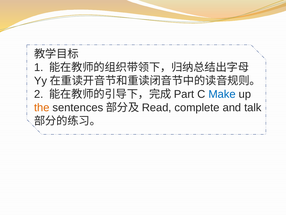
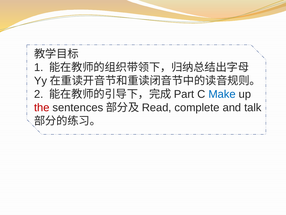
the colour: orange -> red (42, 107)
